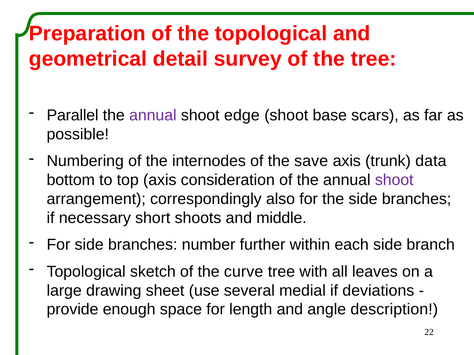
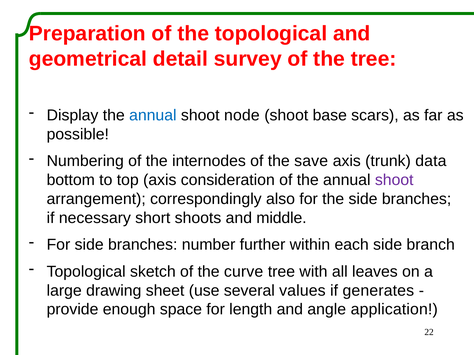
Parallel: Parallel -> Display (73, 116)
annual colour: purple -> blue (153, 116)
edge: edge -> node (242, 116)
medial: medial -> values (302, 291)
deviations: deviations -> generates (378, 291)
description: description -> application (394, 310)
